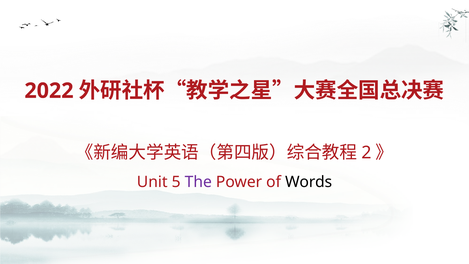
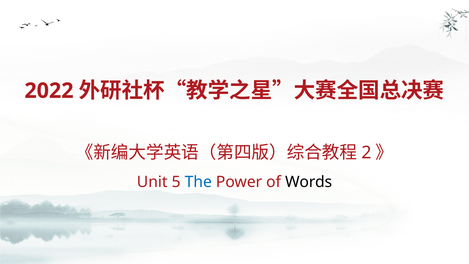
The colour: purple -> blue (198, 182)
